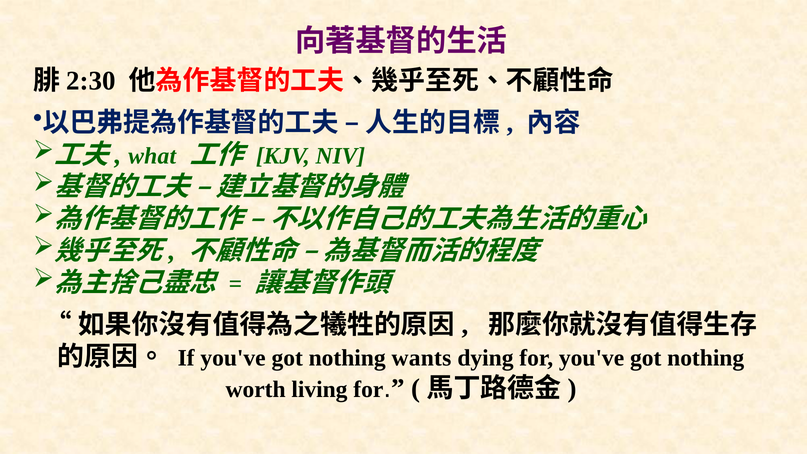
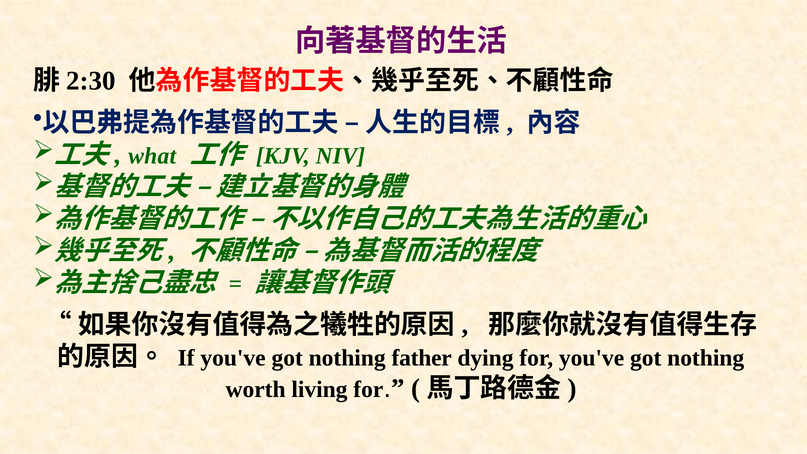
wants: wants -> father (422, 358)
